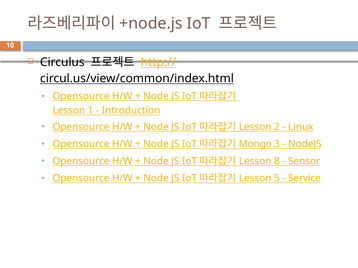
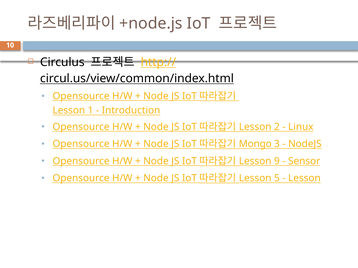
8: 8 -> 9 (277, 161)
Service: Service -> Lesson (304, 179)
